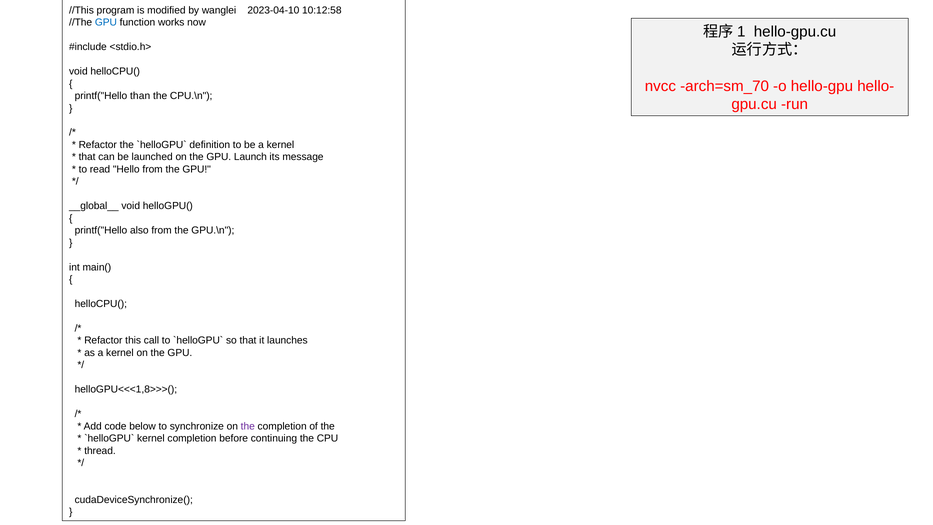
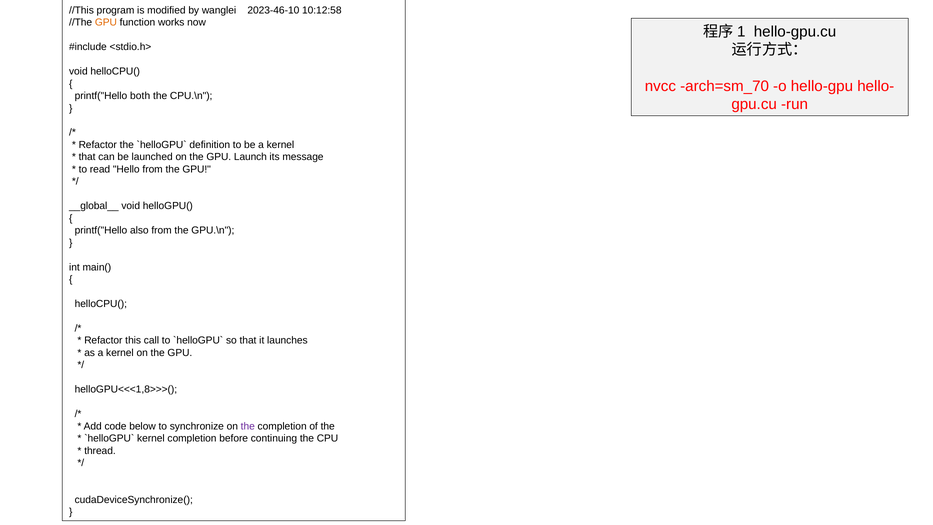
2023-04-10: 2023-04-10 -> 2023-46-10 (273, 10)
GPU colour: blue -> orange (106, 22)
than: than -> both (140, 96)
